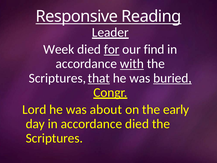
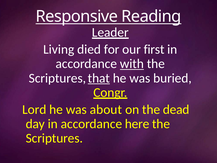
Week: Week -> Living (59, 49)
for underline: present -> none (112, 49)
find: find -> first (154, 49)
buried underline: present -> none (172, 78)
early: early -> dead (176, 109)
accordance died: died -> here (137, 124)
